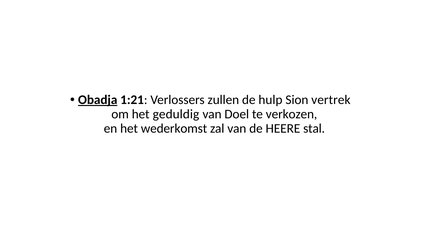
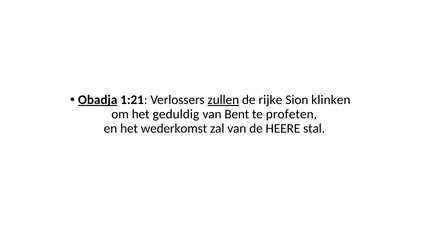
zullen underline: none -> present (223, 100)
hulp: hulp -> rijke (270, 100)
vertrek: vertrek -> klinken (331, 100)
Doel: Doel -> Bent (237, 114)
verkozen: verkozen -> profeten (291, 114)
